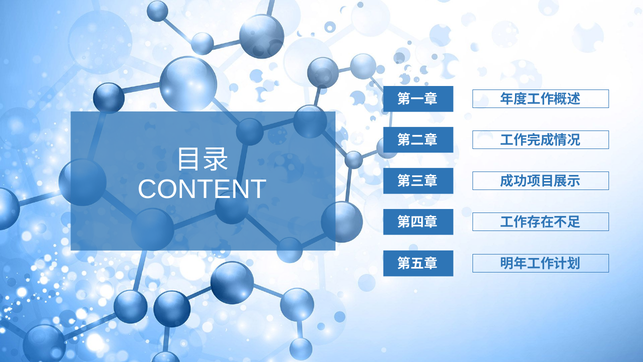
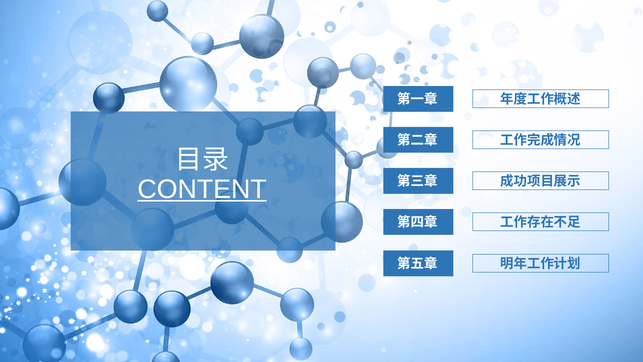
CONTENT underline: none -> present (202, 189)
